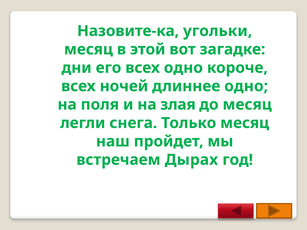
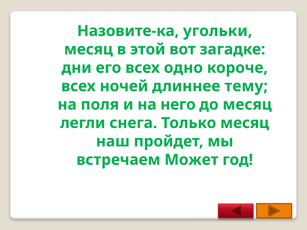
длиннее одно: одно -> тему (246, 86)
злая: злая -> него (178, 105)
Дырах: Дырах -> Может (191, 160)
